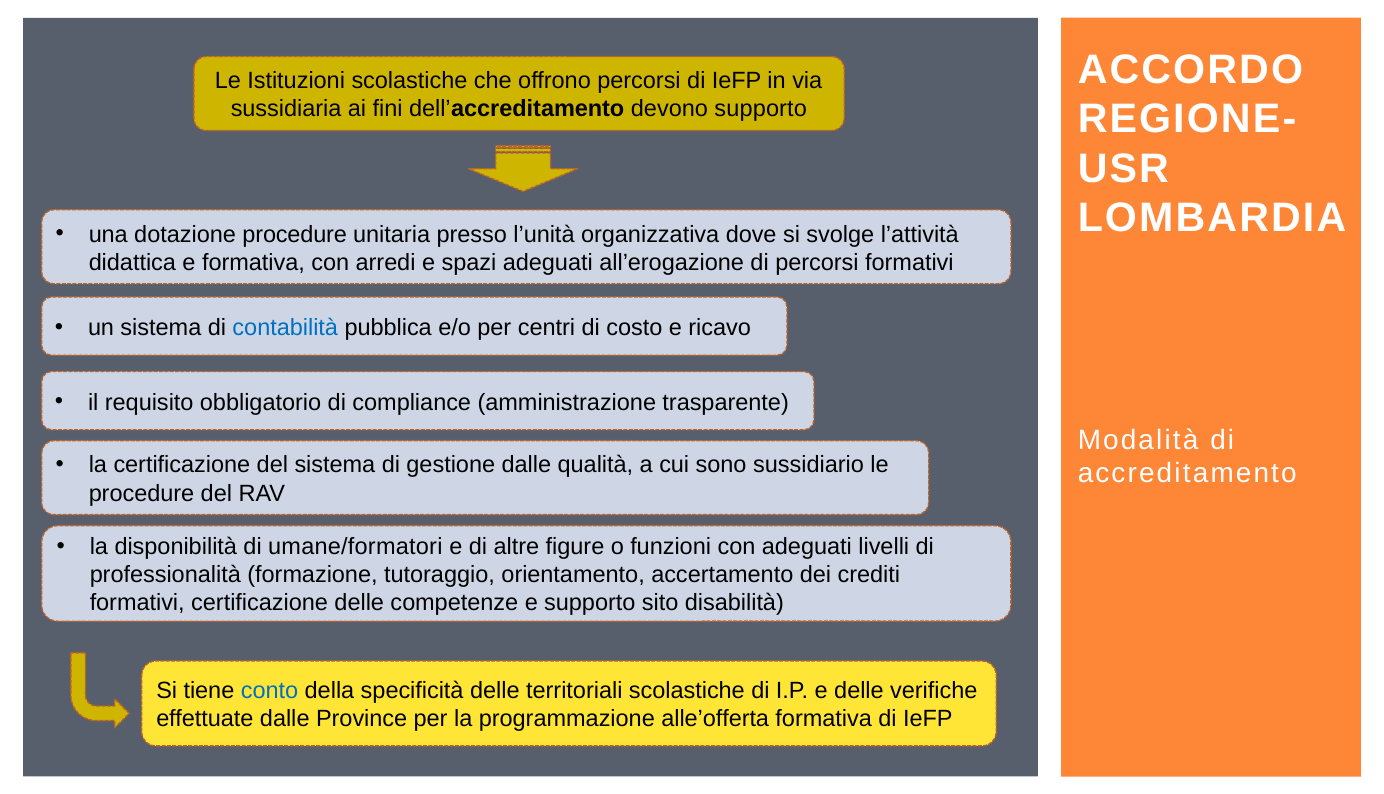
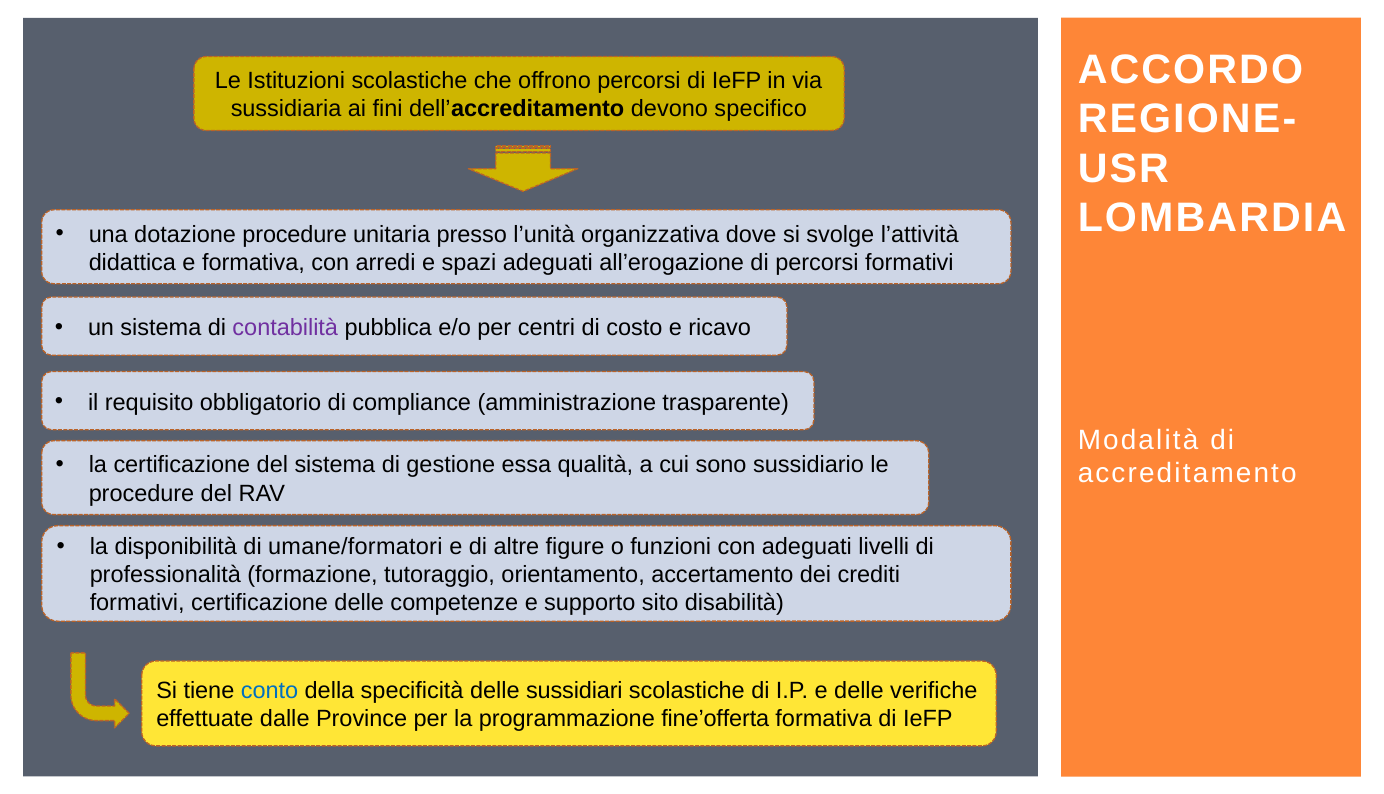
devono supporto: supporto -> specifico (761, 109)
contabilità colour: blue -> purple (285, 328)
gestione dalle: dalle -> essa (526, 465)
territoriali: territoriali -> sussidiari (574, 691)
alle’offerta: alle’offerta -> fine’offerta (715, 719)
